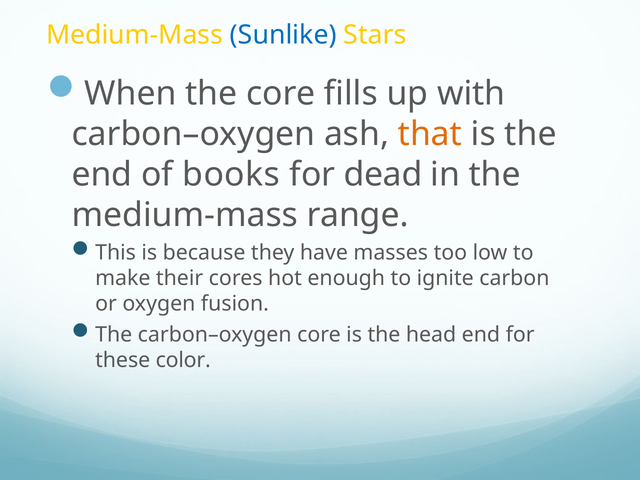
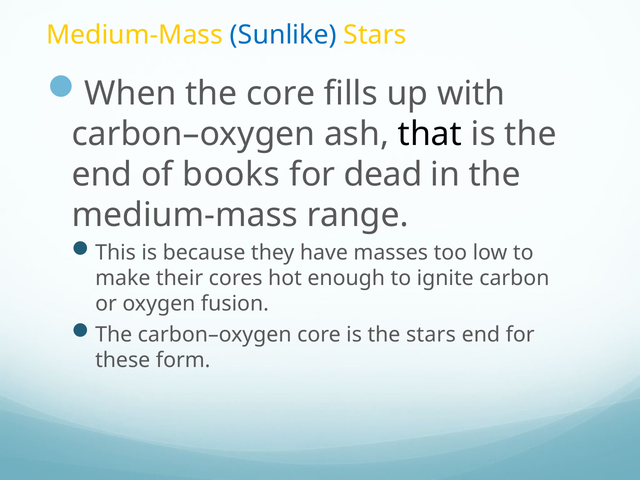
that colour: orange -> black (430, 134)
the head: head -> stars (431, 335)
color: color -> form (183, 360)
